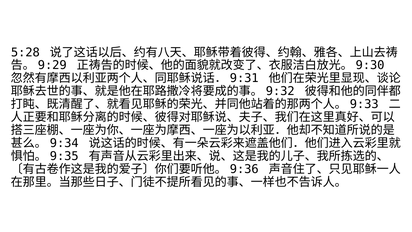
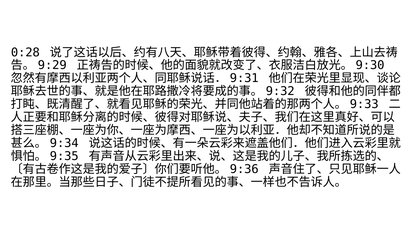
5:28: 5:28 -> 0:28 (25, 52)
